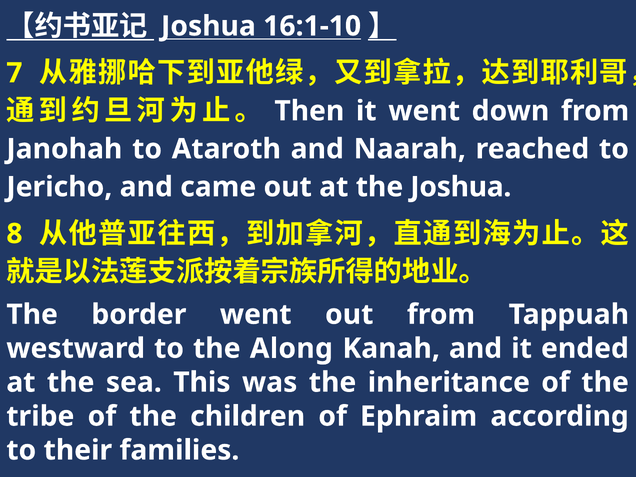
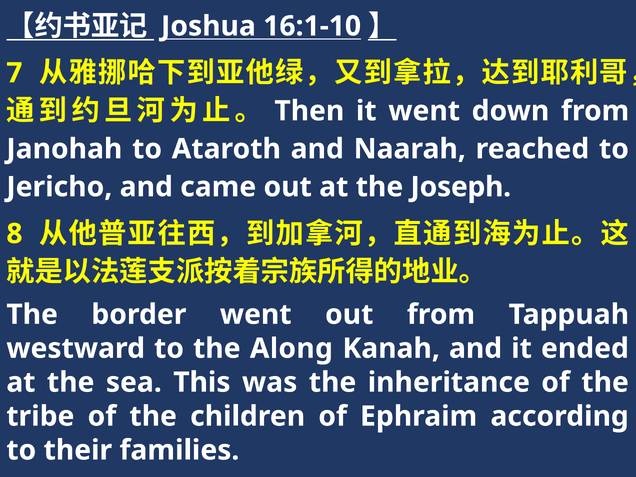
the Joshua: Joshua -> Joseph (461, 187)
